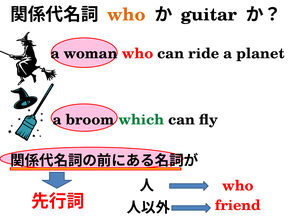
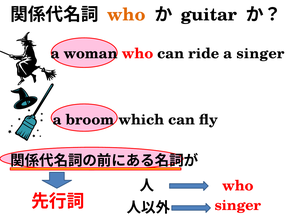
a planet: planet -> singer (260, 53)
which colour: green -> black (141, 119)
friend: friend -> singer (238, 205)
